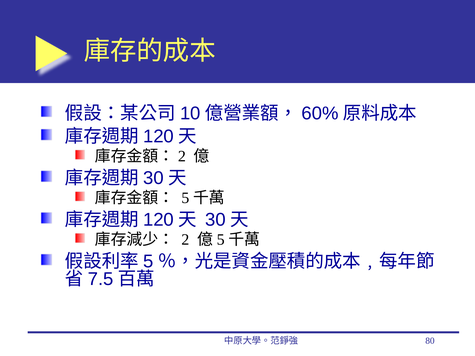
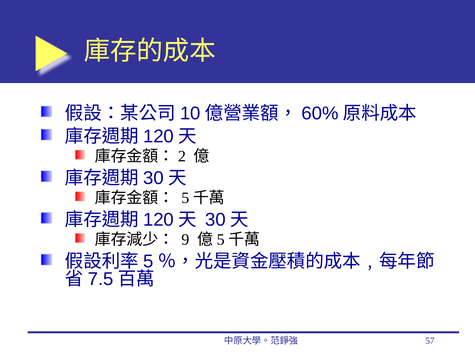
2: 2 -> 9 (185, 240)
80: 80 -> 57 (430, 341)
